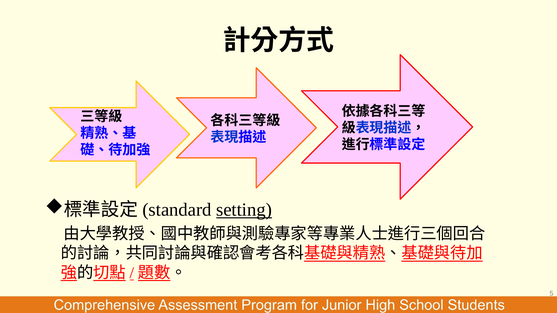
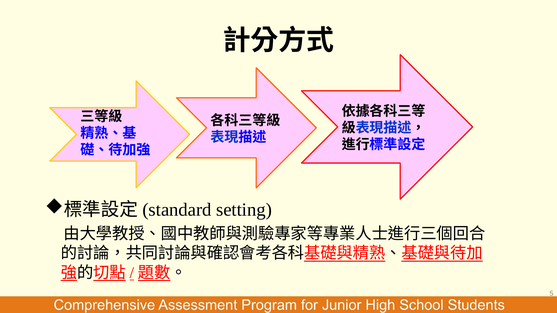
setting underline: present -> none (244, 210)
